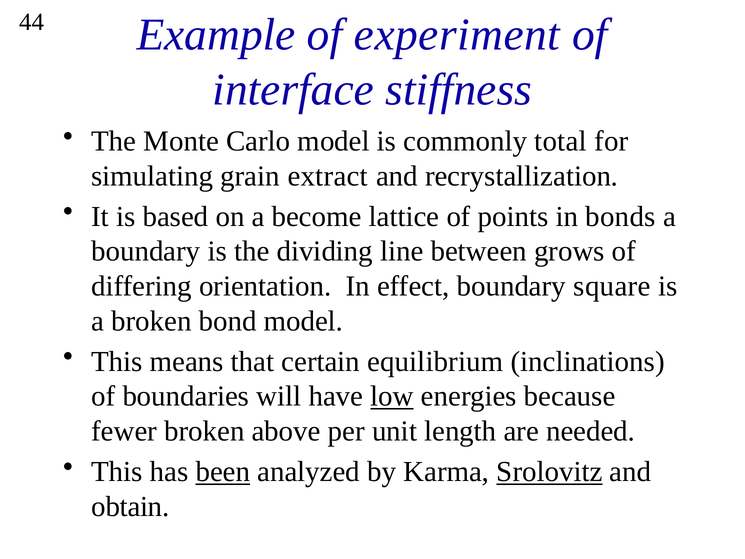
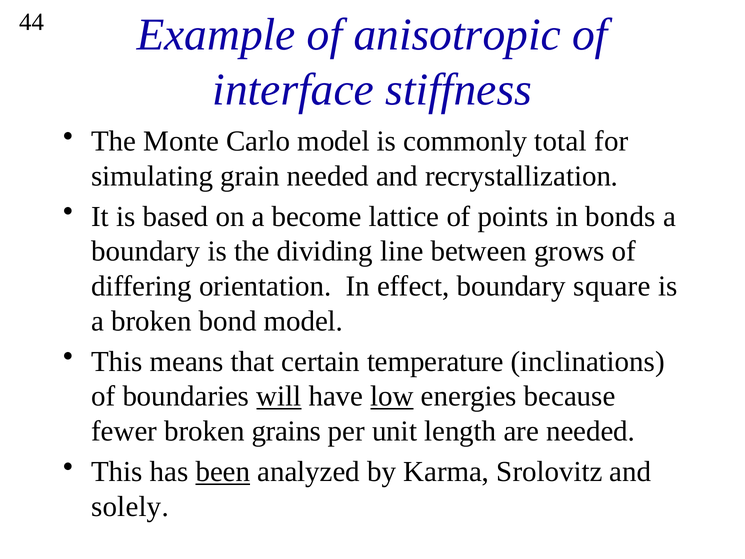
experiment: experiment -> anisotropic (457, 35)
grain extract: extract -> needed (328, 176)
equilibrium: equilibrium -> temperature (435, 361)
will underline: none -> present (279, 396)
above: above -> grains (286, 431)
Srolovitz underline: present -> none (549, 472)
obtain: obtain -> solely (130, 506)
